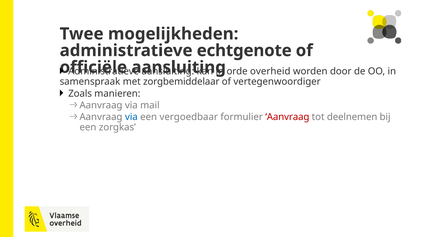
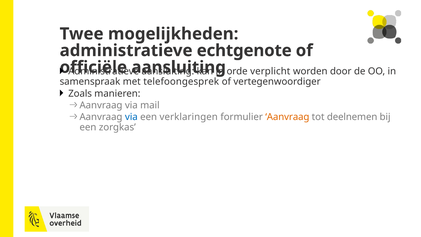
overheid: overheid -> verplicht (270, 71)
zorgbemiddelaar: zorgbemiddelaar -> telefoongesprek (181, 82)
vergoedbaar: vergoedbaar -> verklaringen (189, 117)
Aanvraag colour: red -> orange (287, 117)
